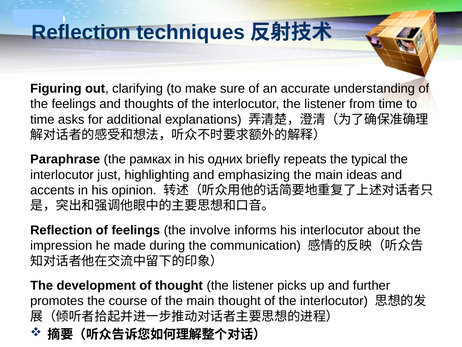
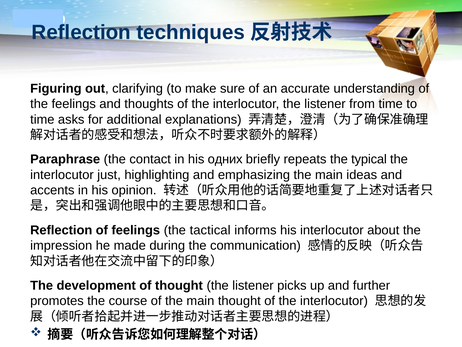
рамках: рамках -> contact (150, 159)
involve: involve -> tactical (210, 230)
